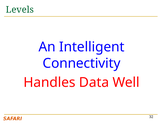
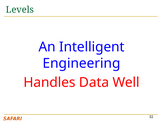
Connectivity: Connectivity -> Engineering (81, 63)
